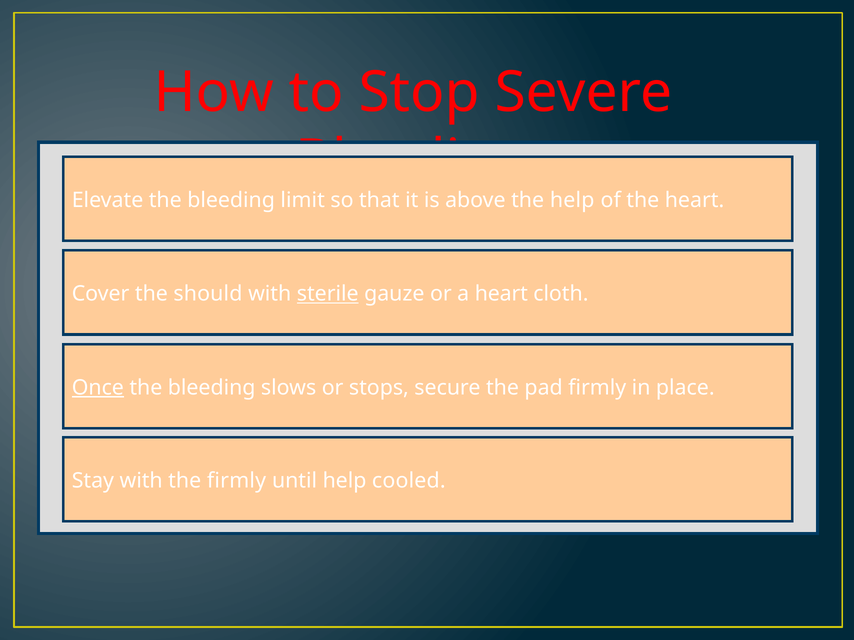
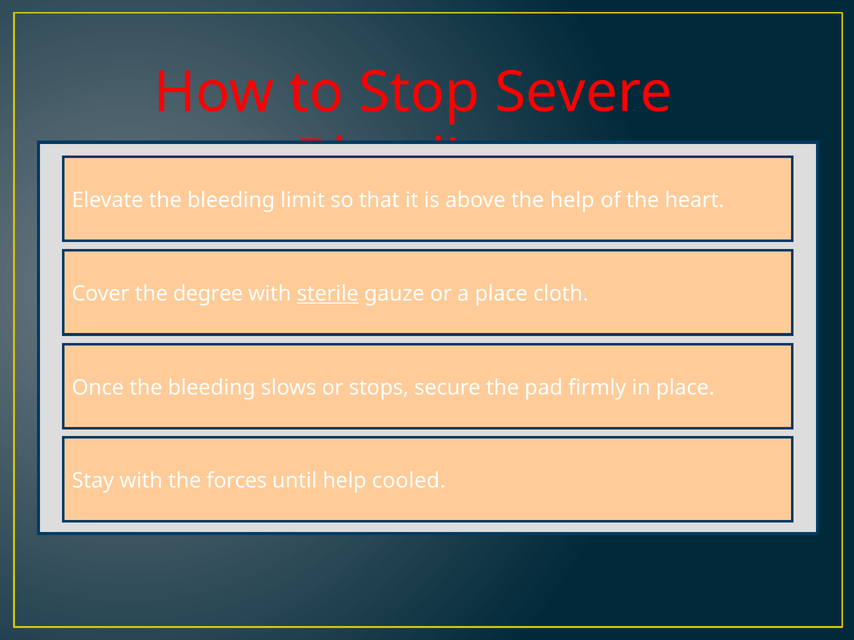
should: should -> degree (208, 294)
a heart: heart -> place (501, 294)
Once underline: present -> none (98, 388)
the firmly: firmly -> forces (237, 481)
